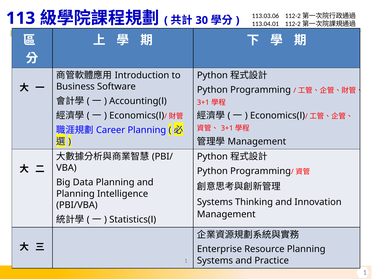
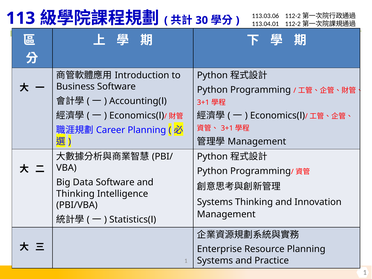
Data Planning: Planning -> Software (115, 182)
Planning: Planning -> Thinking (75, 194)
